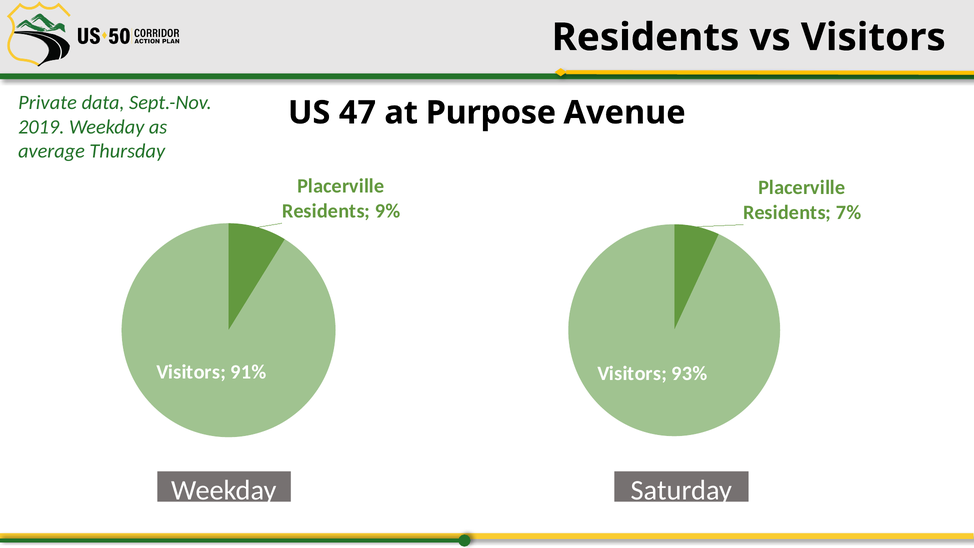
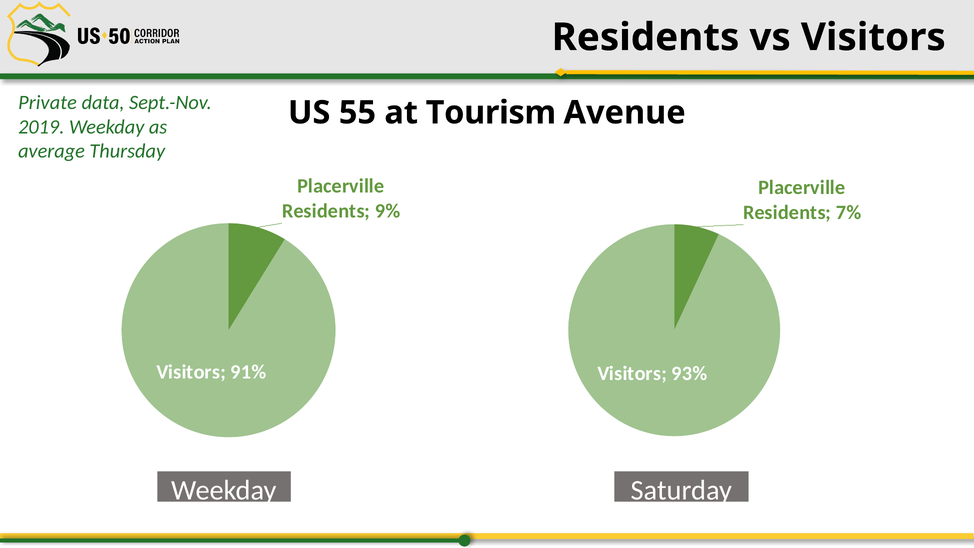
47: 47 -> 55 (357, 113)
Purpose: Purpose -> Tourism (491, 113)
